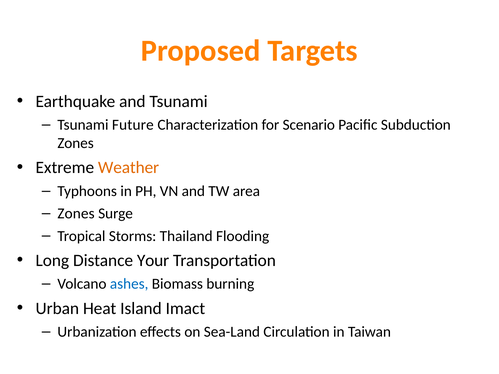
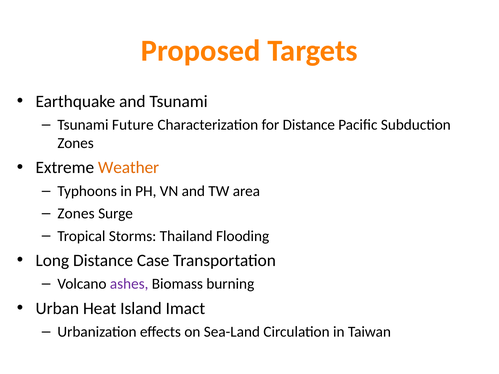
for Scenario: Scenario -> Distance (309, 125)
Your: Your -> Case (153, 261)
ashes colour: blue -> purple (129, 284)
